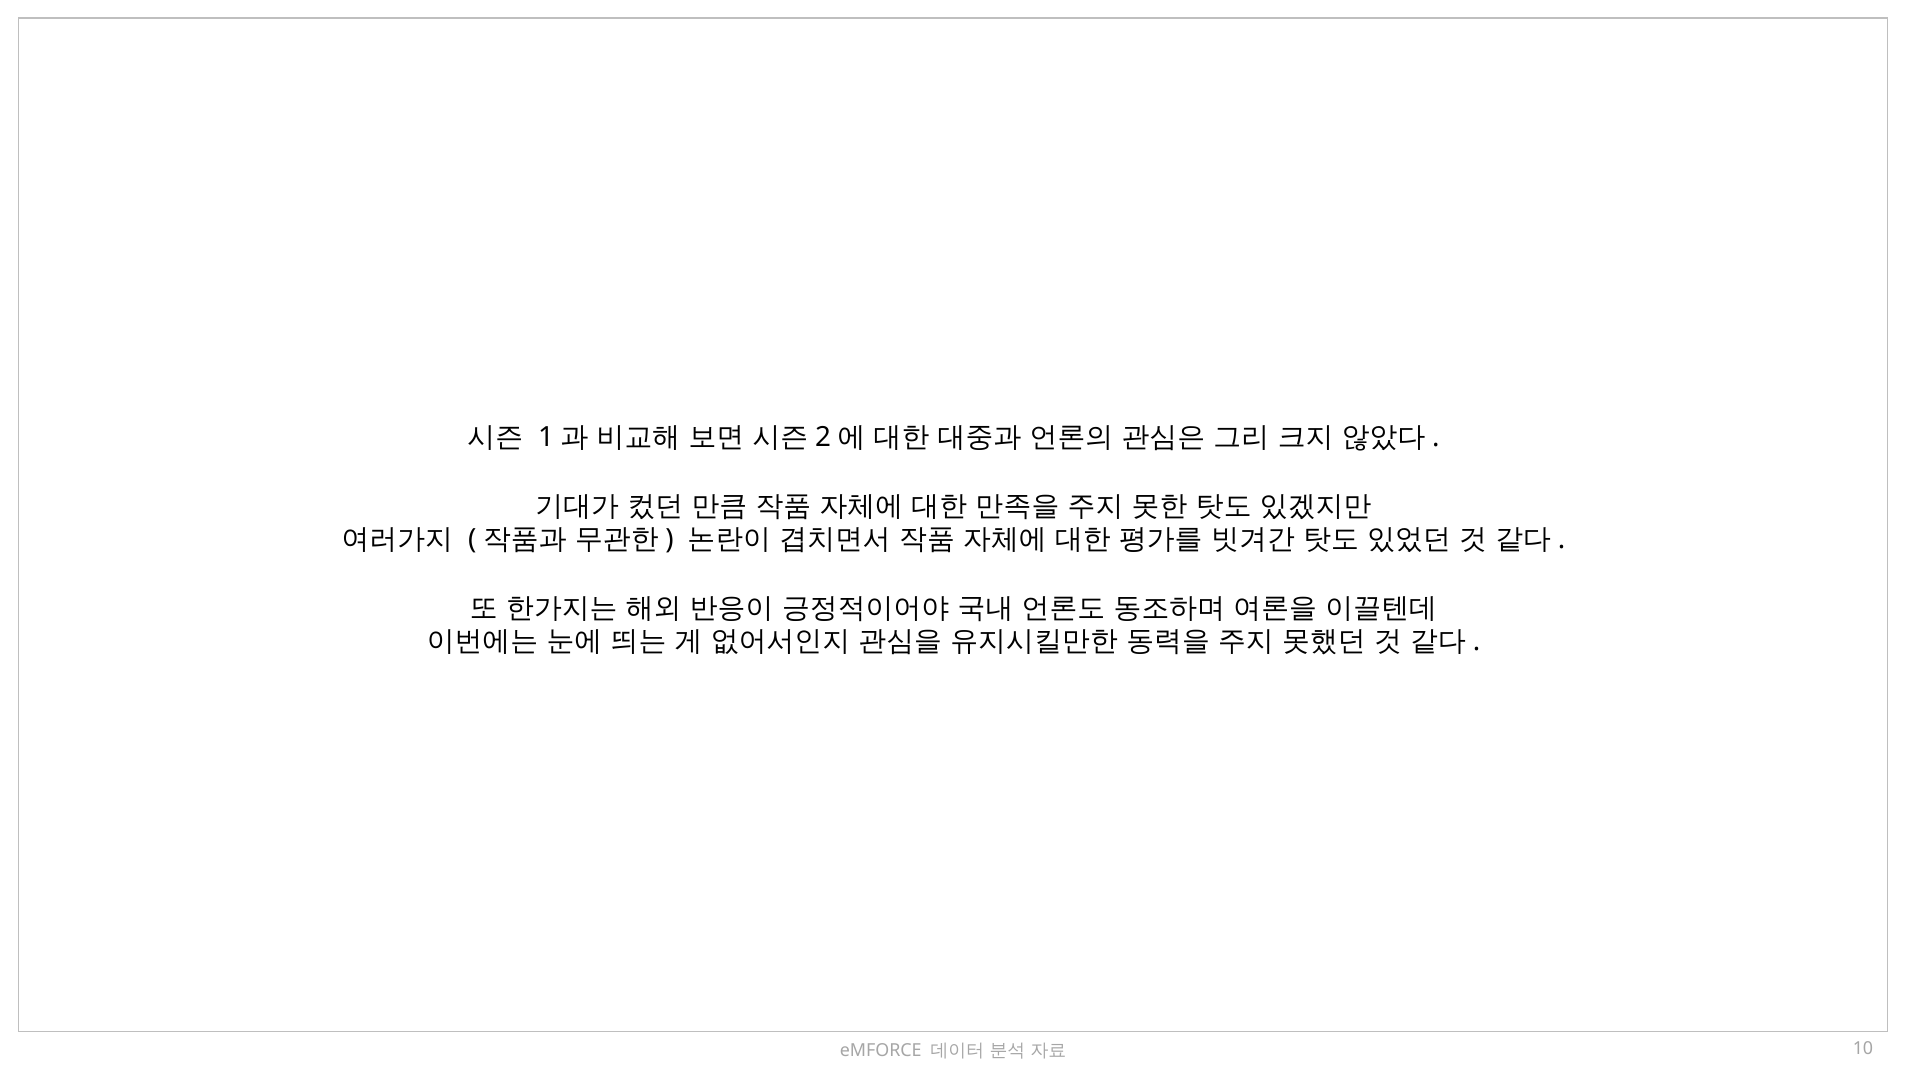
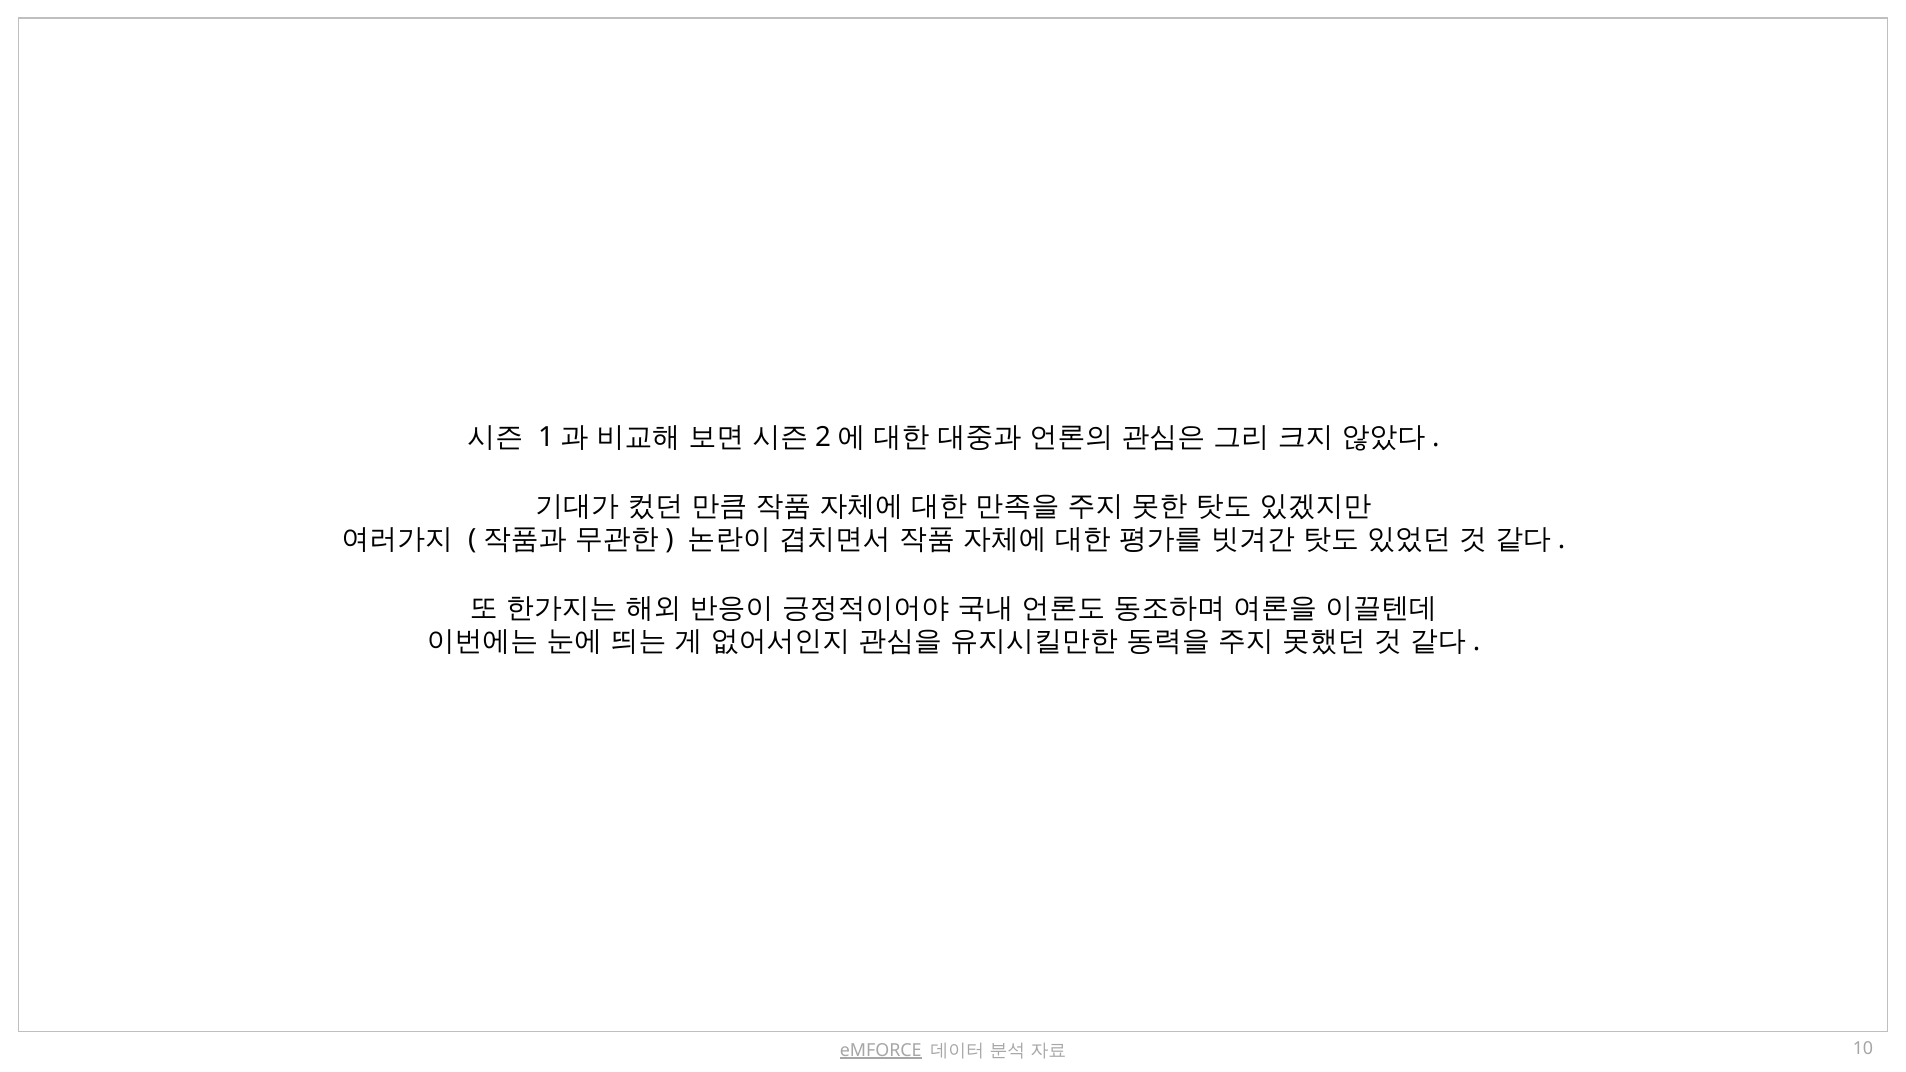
eMFORCE underline: none -> present (881, 1050)
